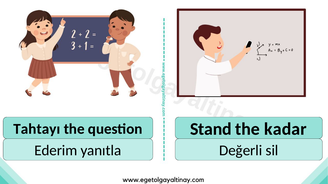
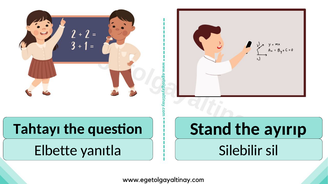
kadar: kadar -> ayırıp (285, 129)
Ederim: Ederim -> Elbette (56, 151)
Değerli: Değerli -> Silebilir (241, 151)
